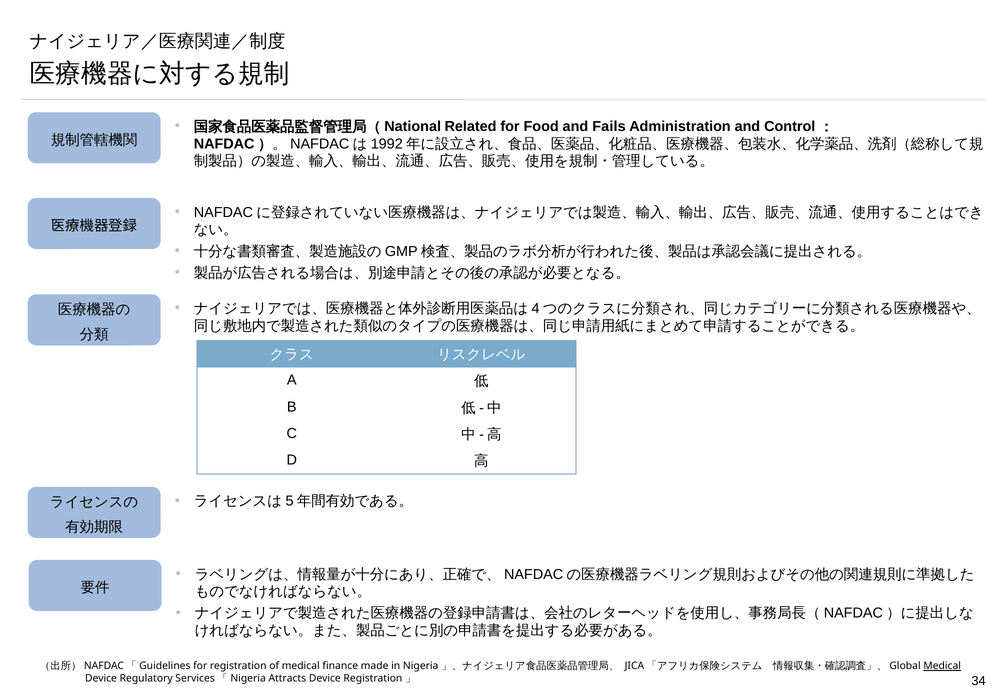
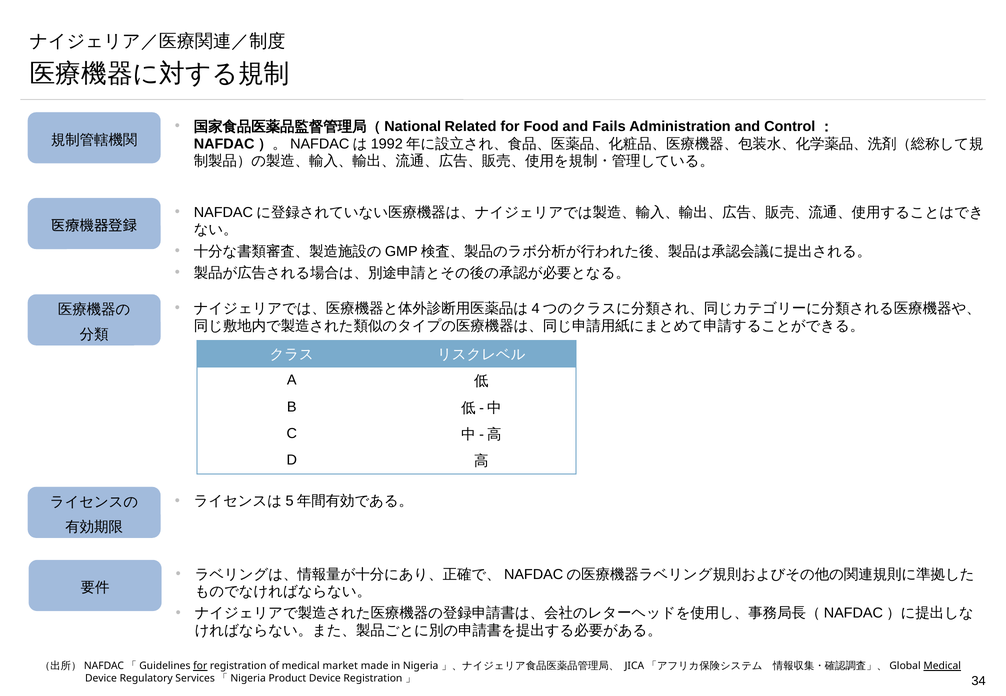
for underline: none -> present (200, 666)
finance: finance -> market (340, 666)
Attracts: Attracts -> Product (287, 679)
